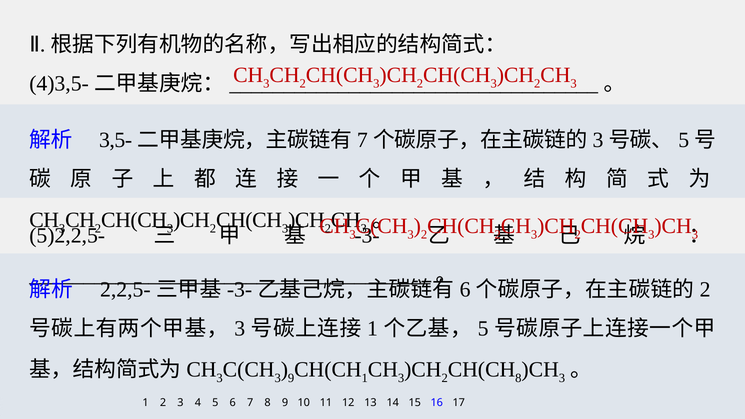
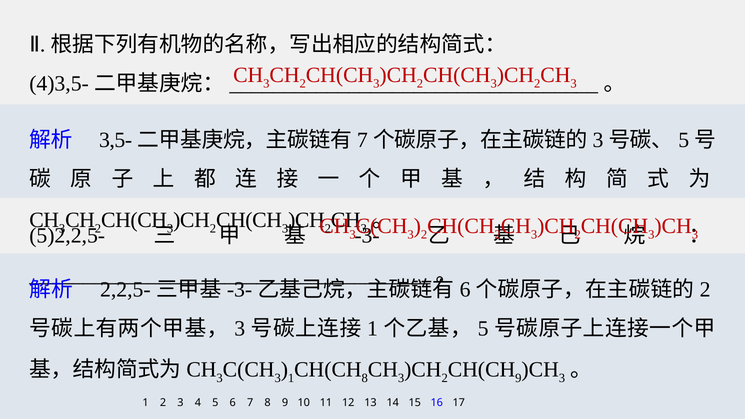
9: 9 -> 1 (291, 378)
1: 1 -> 8 (365, 378)
8: 8 -> 9 (518, 378)
